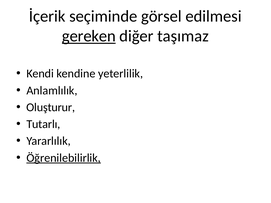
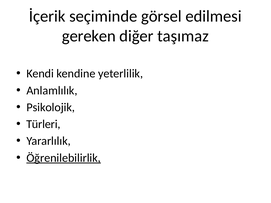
gereken underline: present -> none (89, 36)
Oluşturur: Oluşturur -> Psikolojik (51, 107)
Tutarlı: Tutarlı -> Türleri (43, 124)
